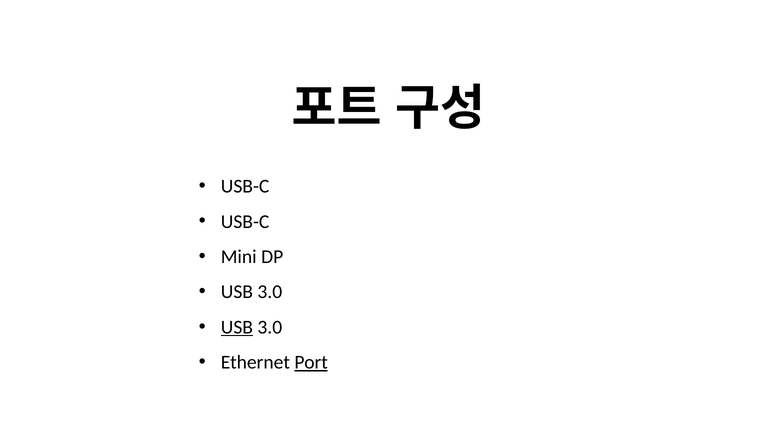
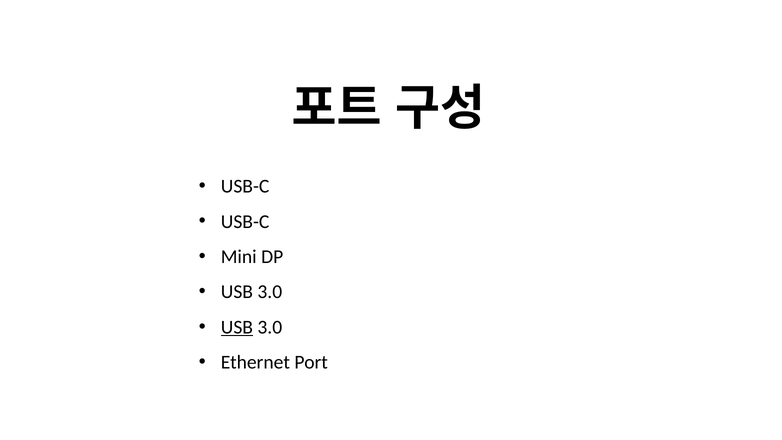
Port underline: present -> none (311, 362)
